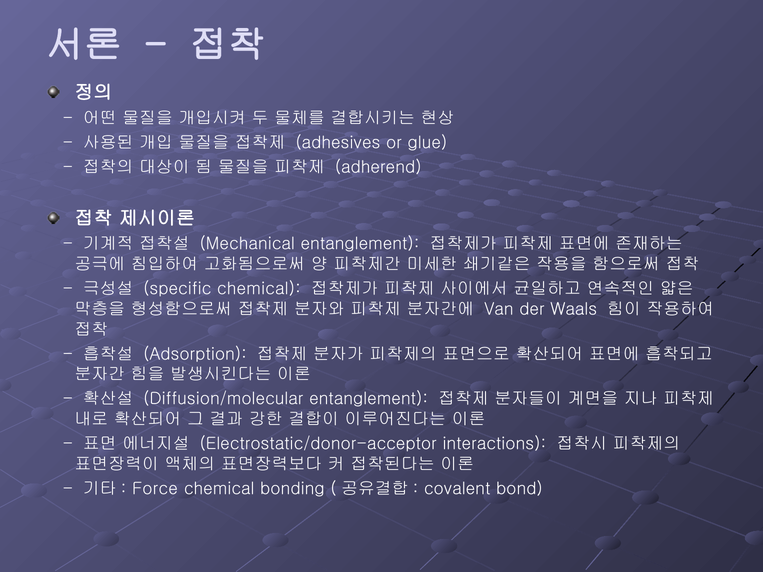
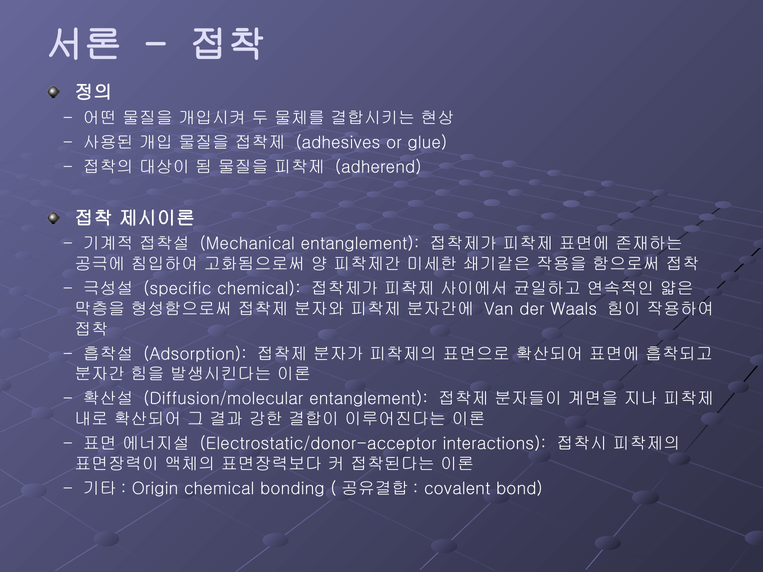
Force: Force -> Origin (155, 489)
